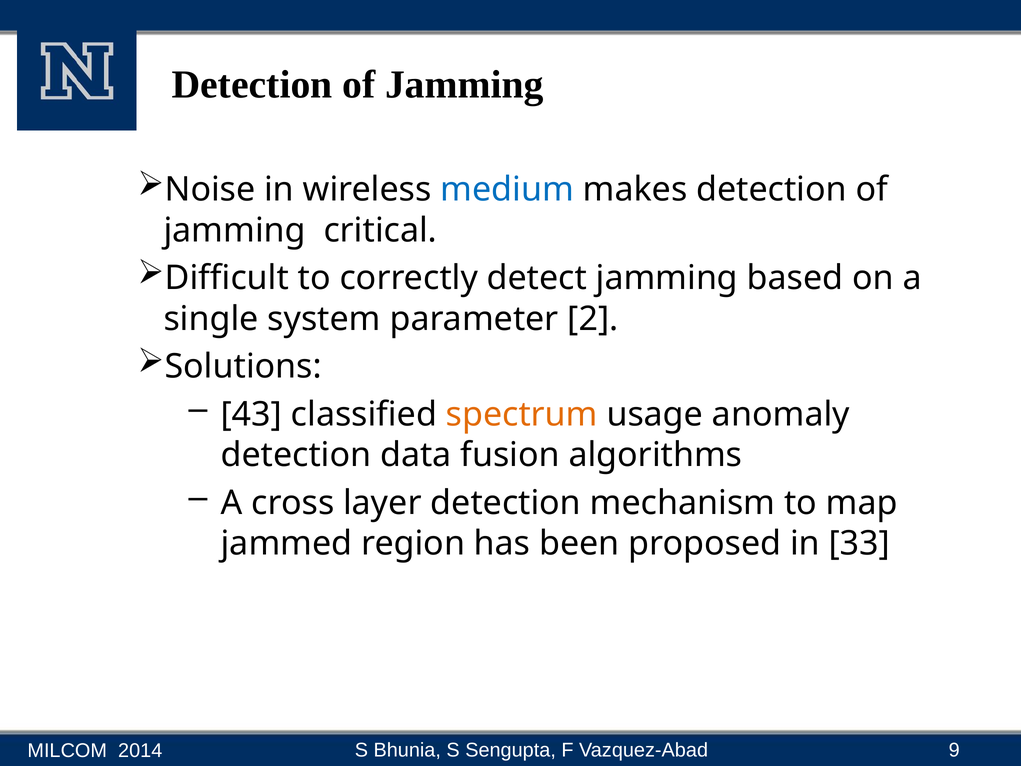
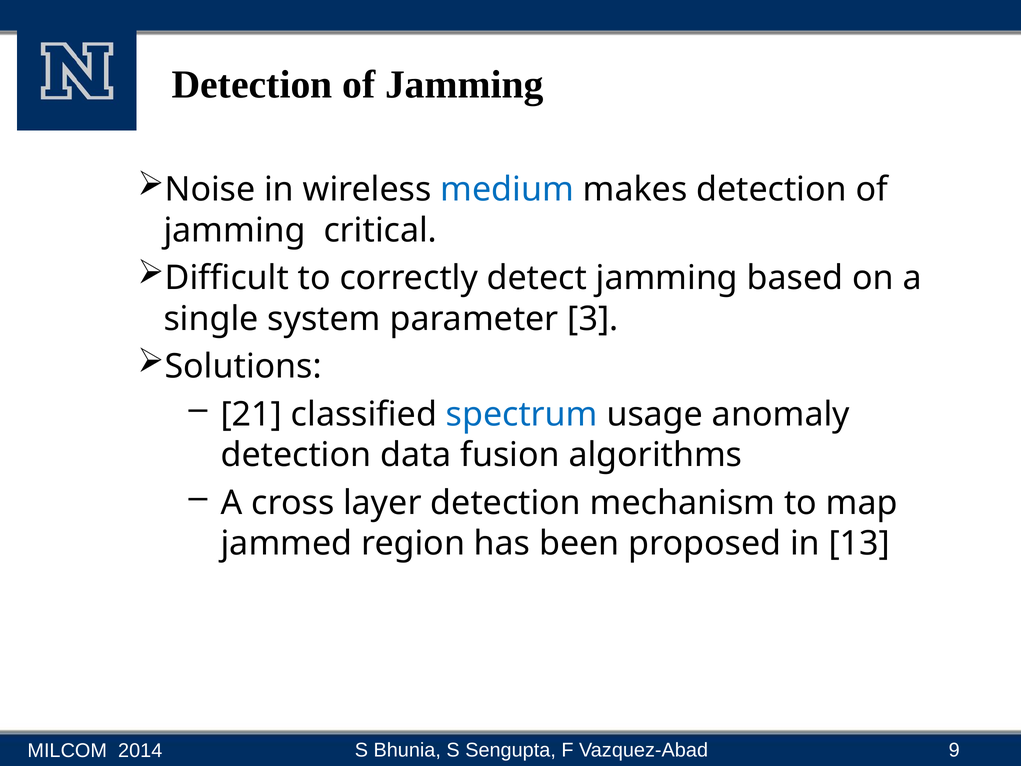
2: 2 -> 3 (593, 319)
43: 43 -> 21 (251, 414)
spectrum colour: orange -> blue (522, 414)
33: 33 -> 13 (859, 543)
